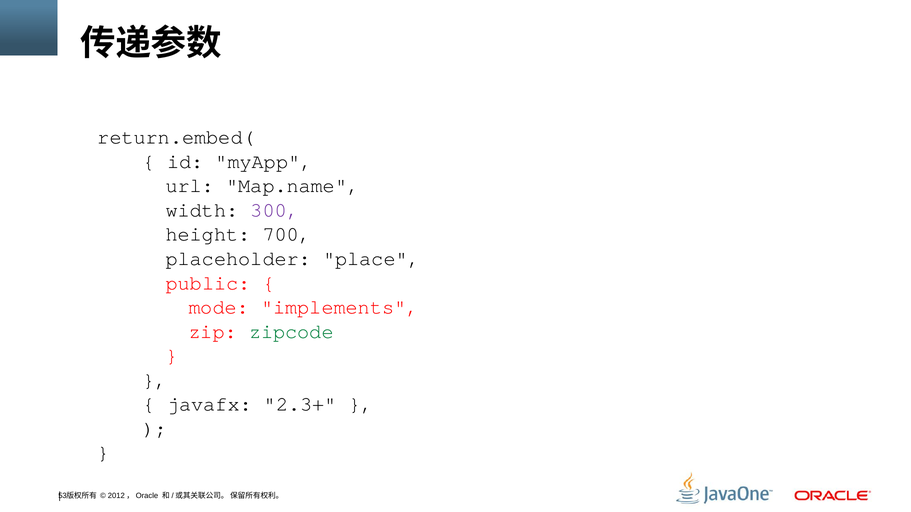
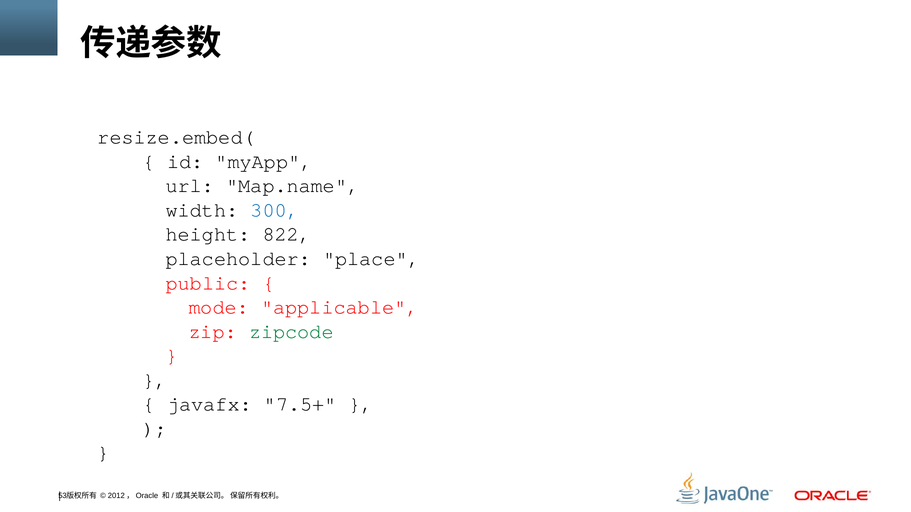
return.embed(: return.embed( -> resize.embed( (176, 137)
300 colour: purple -> blue (275, 210)
700: 700 -> 822 (287, 235)
implements: implements -> applicable (340, 307)
2.3+: 2.3+ -> 7.5+ (300, 404)
